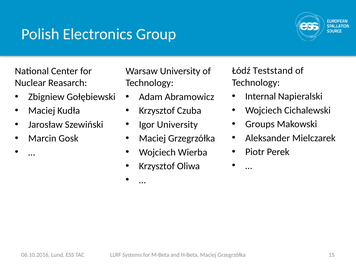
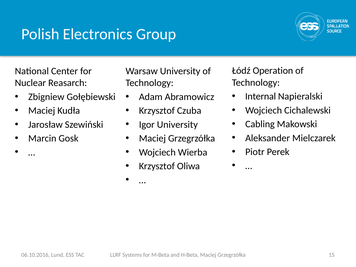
Teststand: Teststand -> Operation (273, 71)
Groups: Groups -> Cabling (260, 124)
